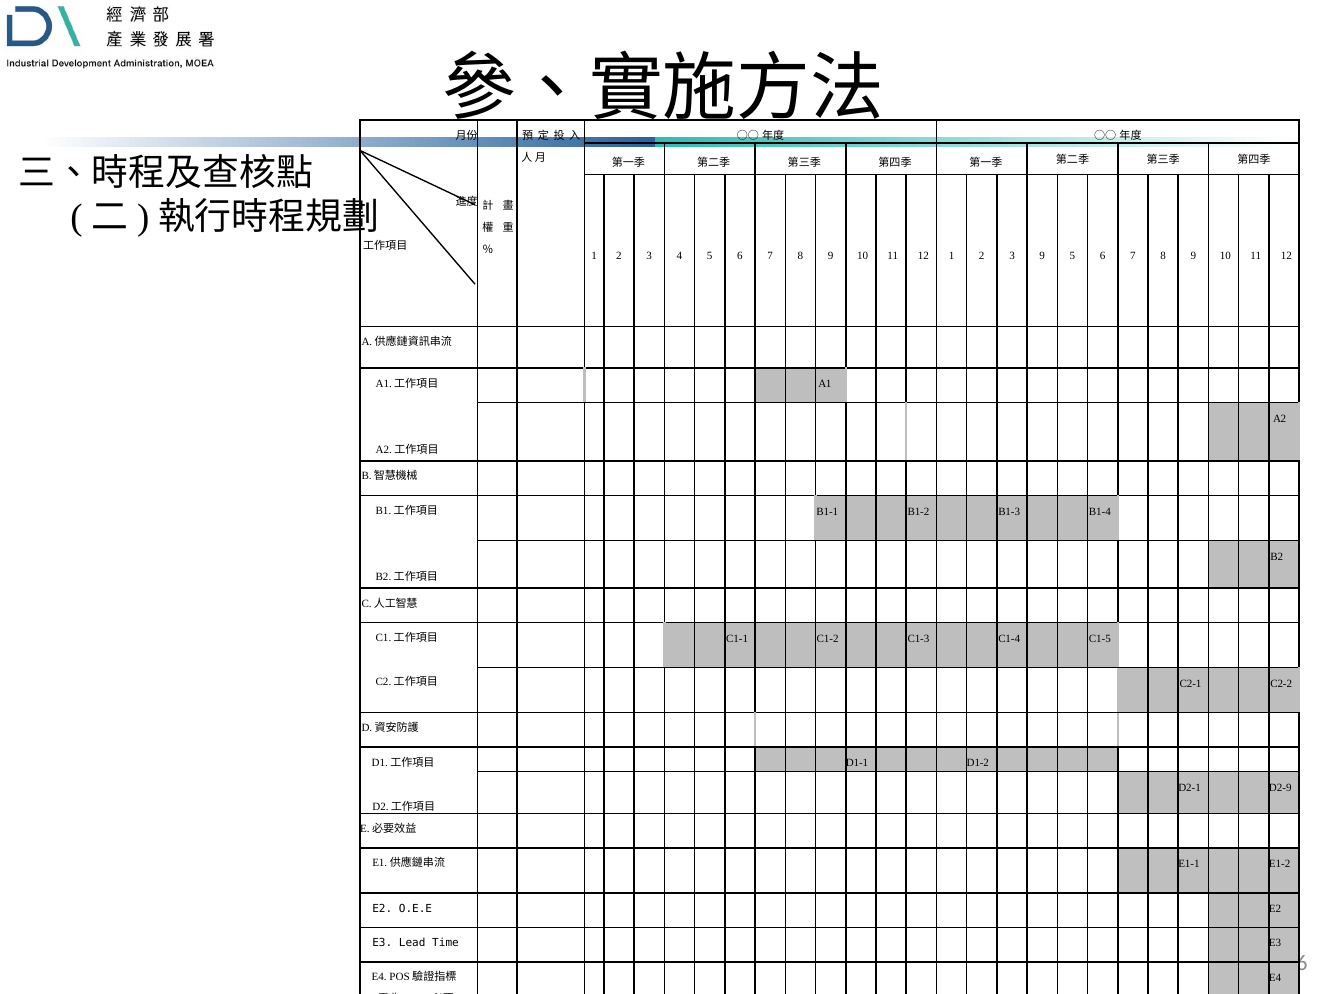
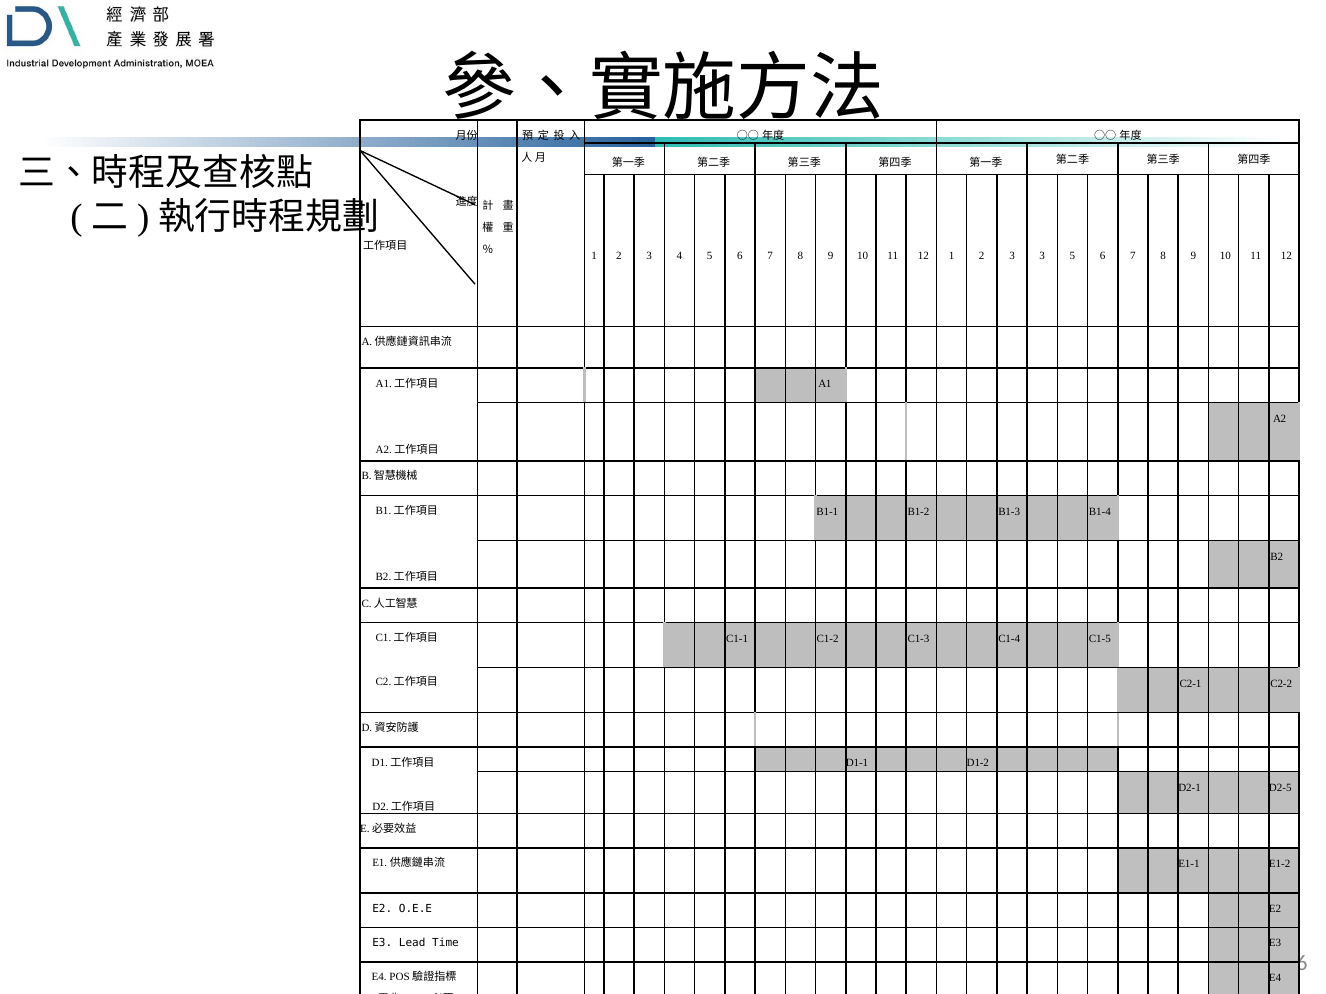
3 9: 9 -> 3 (1042, 255)
D2-9: D2-9 -> D2-5 (1280, 788)
